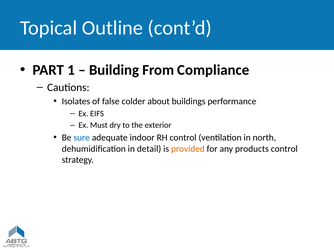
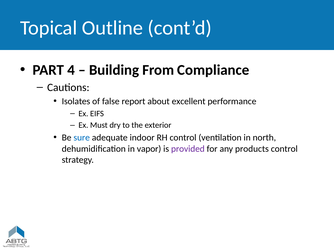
1: 1 -> 4 (71, 70)
colder: colder -> report (134, 102)
buildings: buildings -> excellent (189, 102)
detail: detail -> vapor (149, 149)
provided colour: orange -> purple (188, 149)
